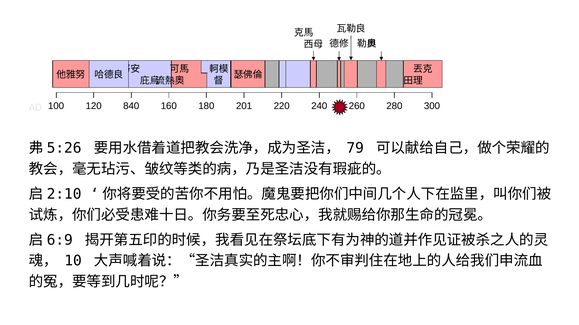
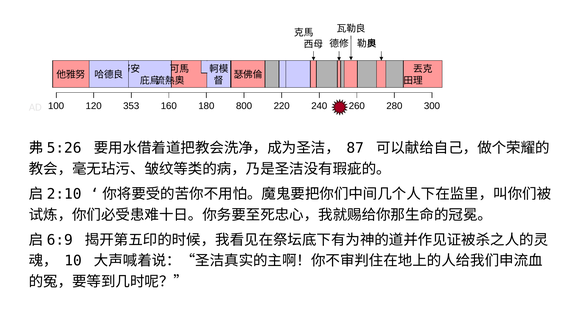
840: 840 -> 353 (131, 106)
201: 201 -> 800 (244, 106)
79: 79 -> 87 (355, 149)
